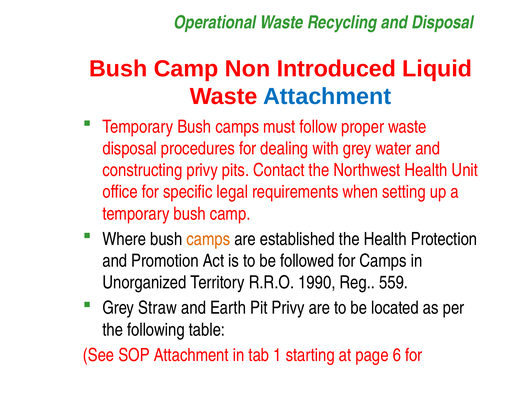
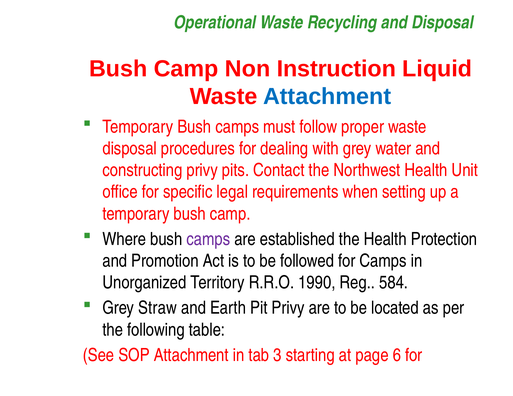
Introduced: Introduced -> Instruction (336, 69)
camps colour: orange -> purple (208, 239)
559: 559 -> 584 (394, 283)
1: 1 -> 3 (277, 356)
